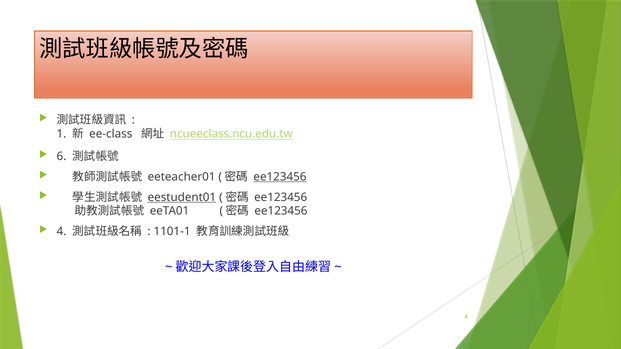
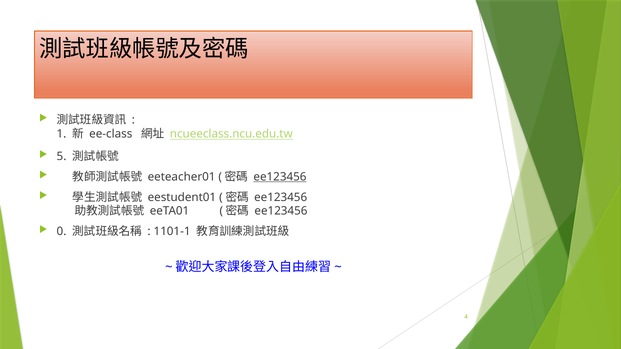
6: 6 -> 5 (61, 156)
eestudent01 underline: present -> none (182, 197)
4: 4 -> 0 (61, 232)
